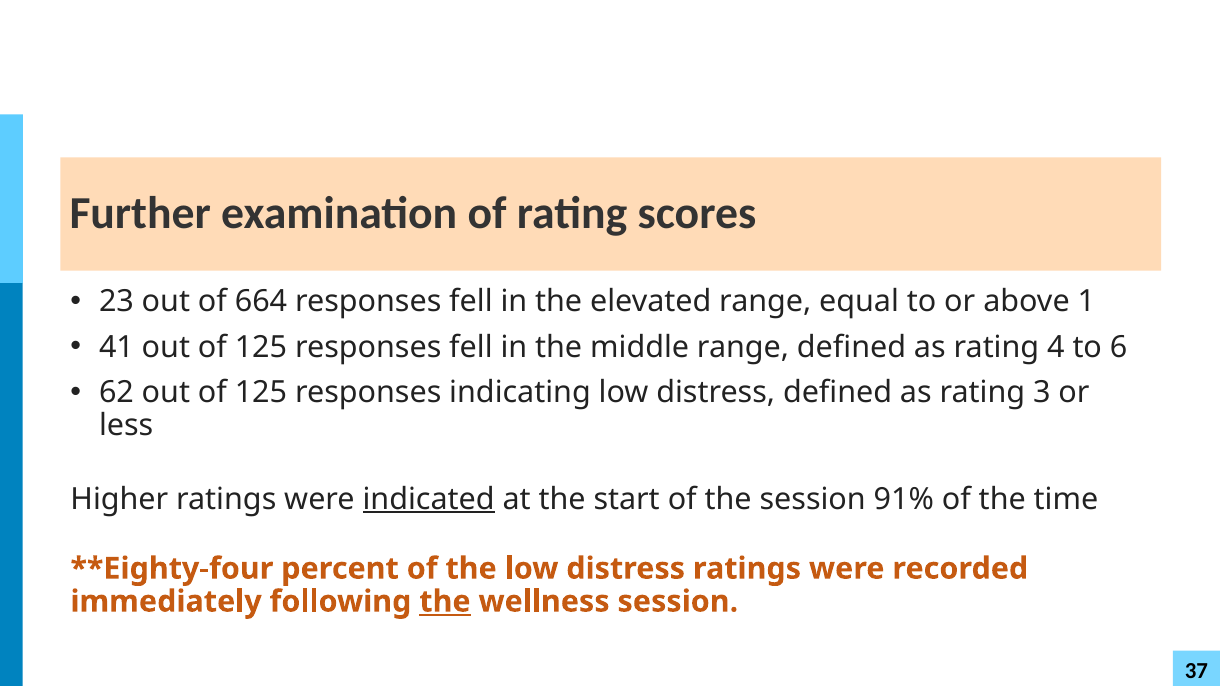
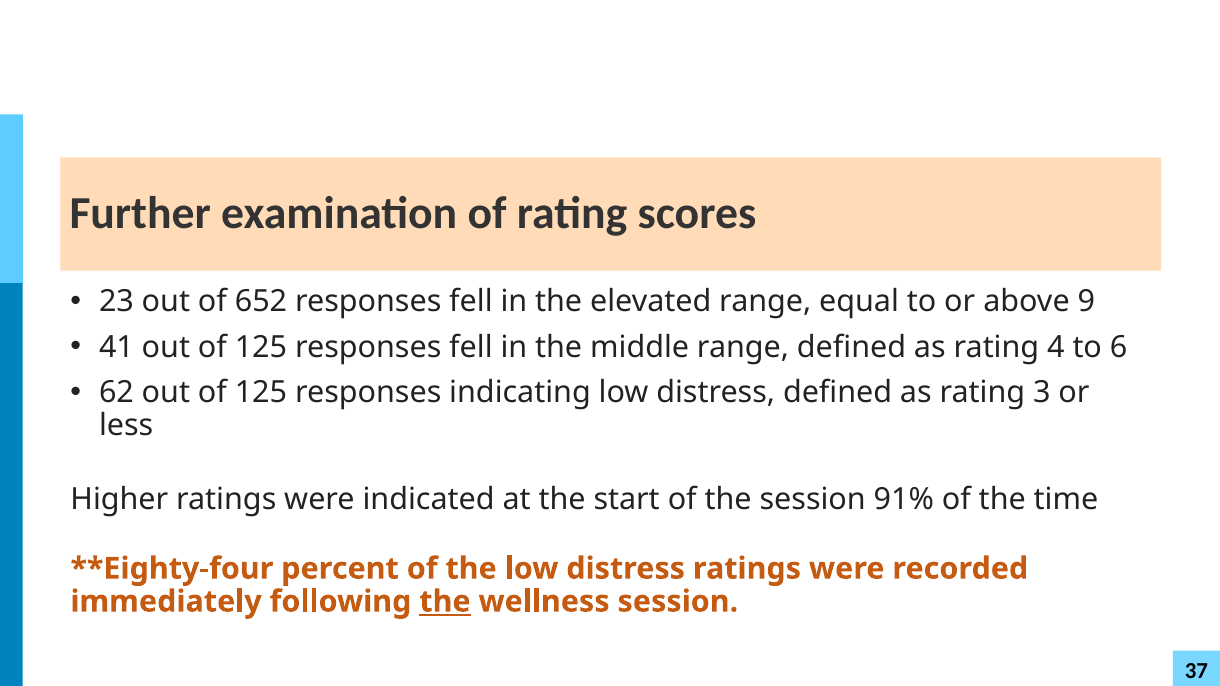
664: 664 -> 652 (261, 301)
1: 1 -> 9 (1086, 301)
indicated underline: present -> none (429, 499)
